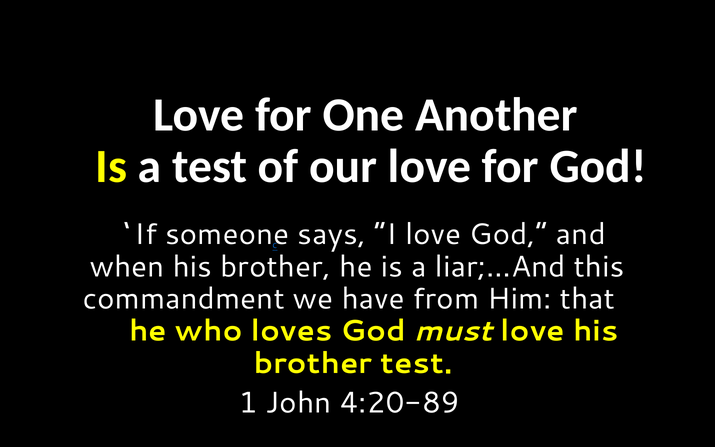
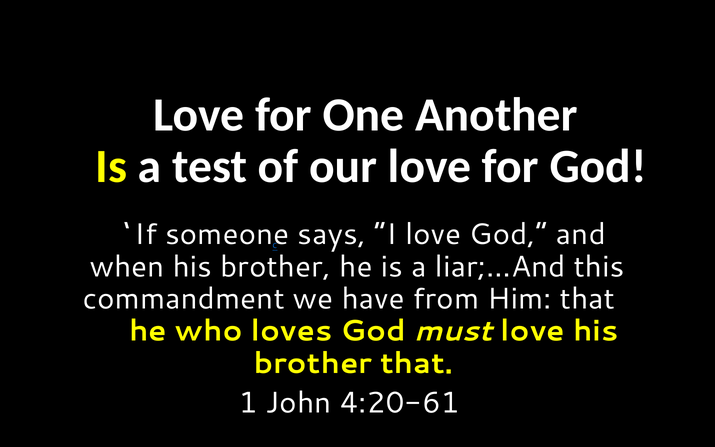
brother test: test -> that (417, 363)
4:20-89: 4:20-89 -> 4:20-61 (400, 403)
